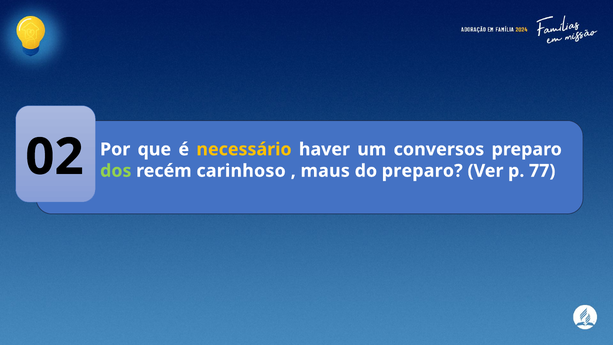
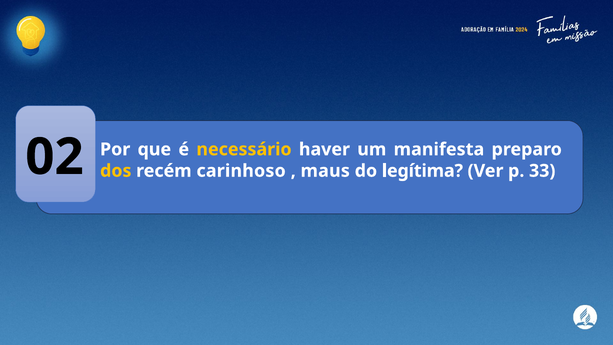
conversos: conversos -> manifesta (439, 149)
dos colour: light green -> yellow (116, 171)
do preparo: preparo -> legítima (422, 171)
77: 77 -> 33 (542, 171)
